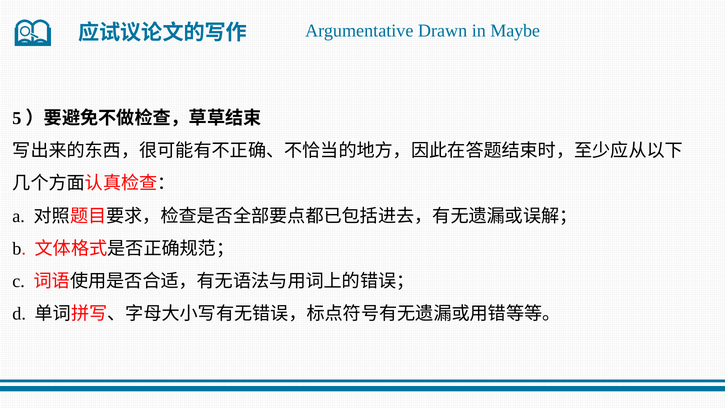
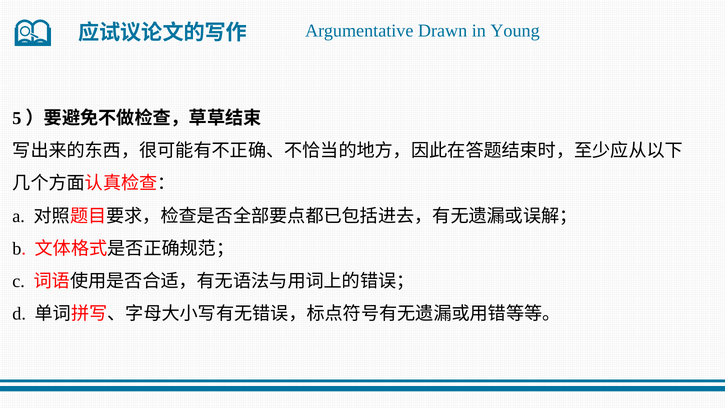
Maybe: Maybe -> Young (515, 31)
